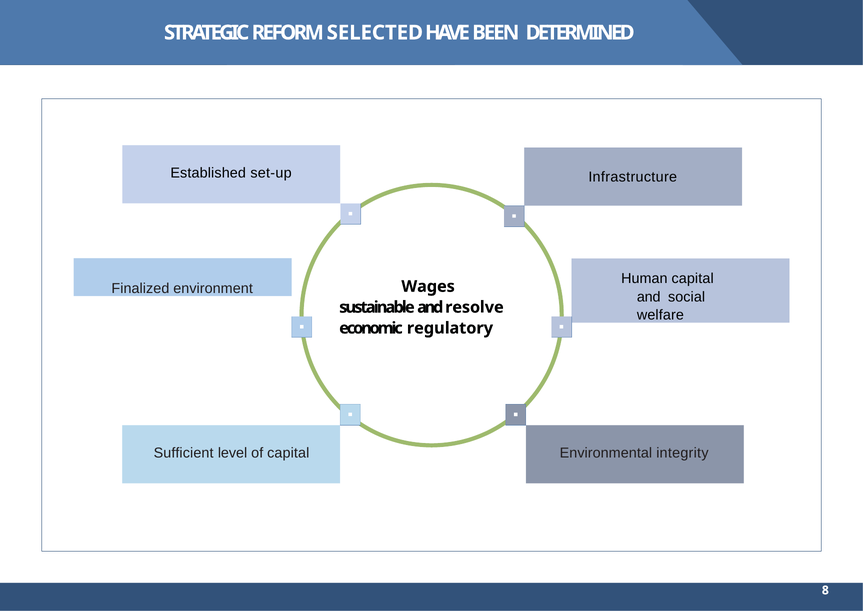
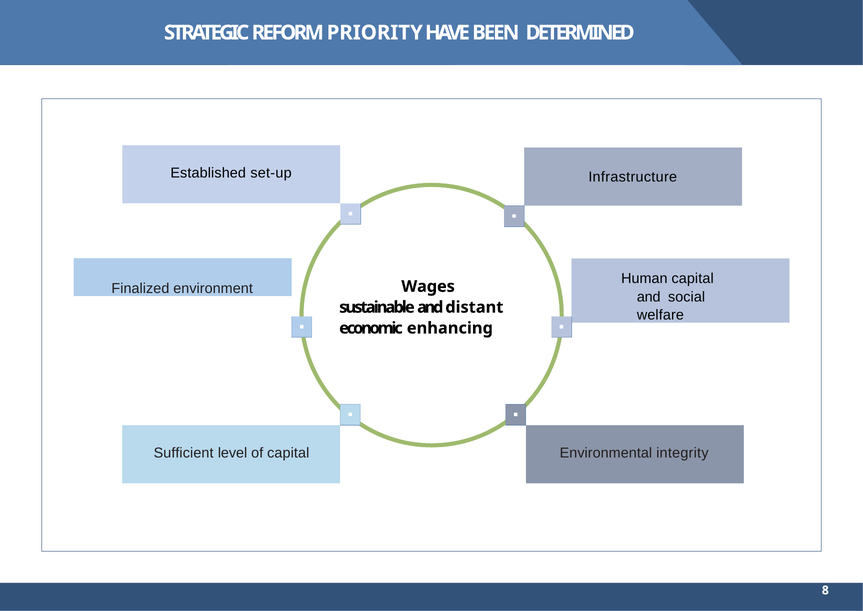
SELECTED: SELECTED -> PRIORITY (375, 33)
resolve: resolve -> distant (474, 307)
regulatory: regulatory -> enhancing (450, 328)
